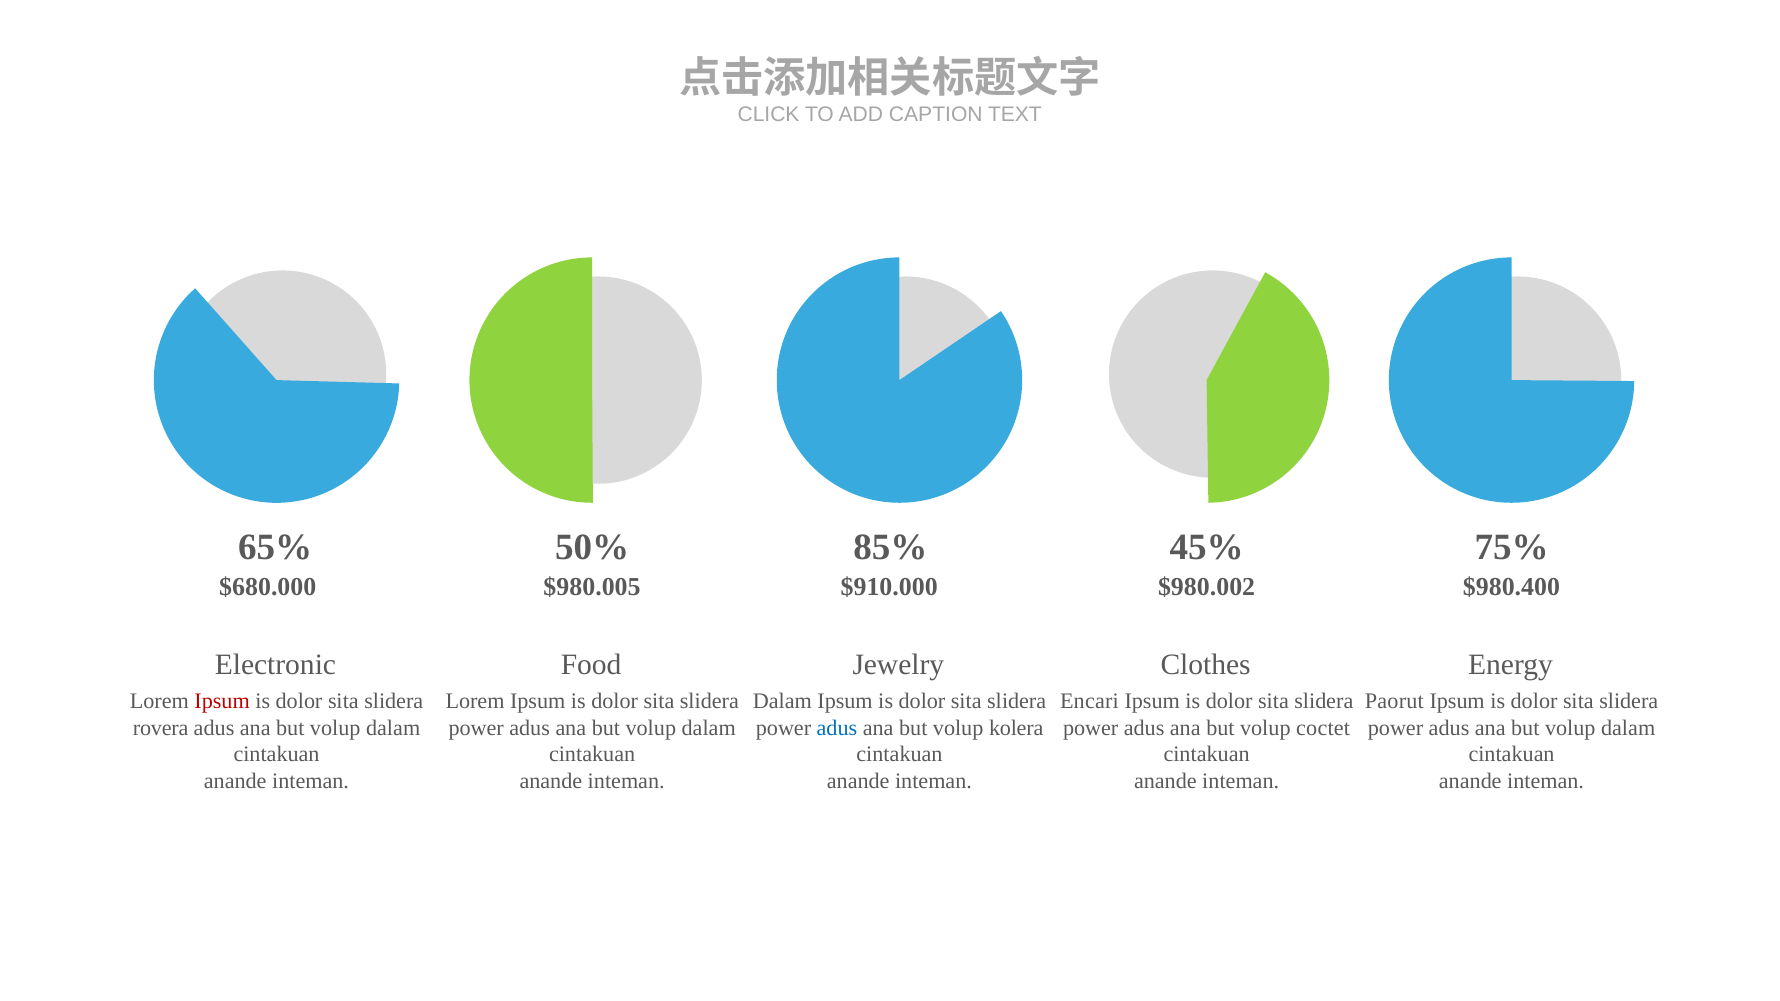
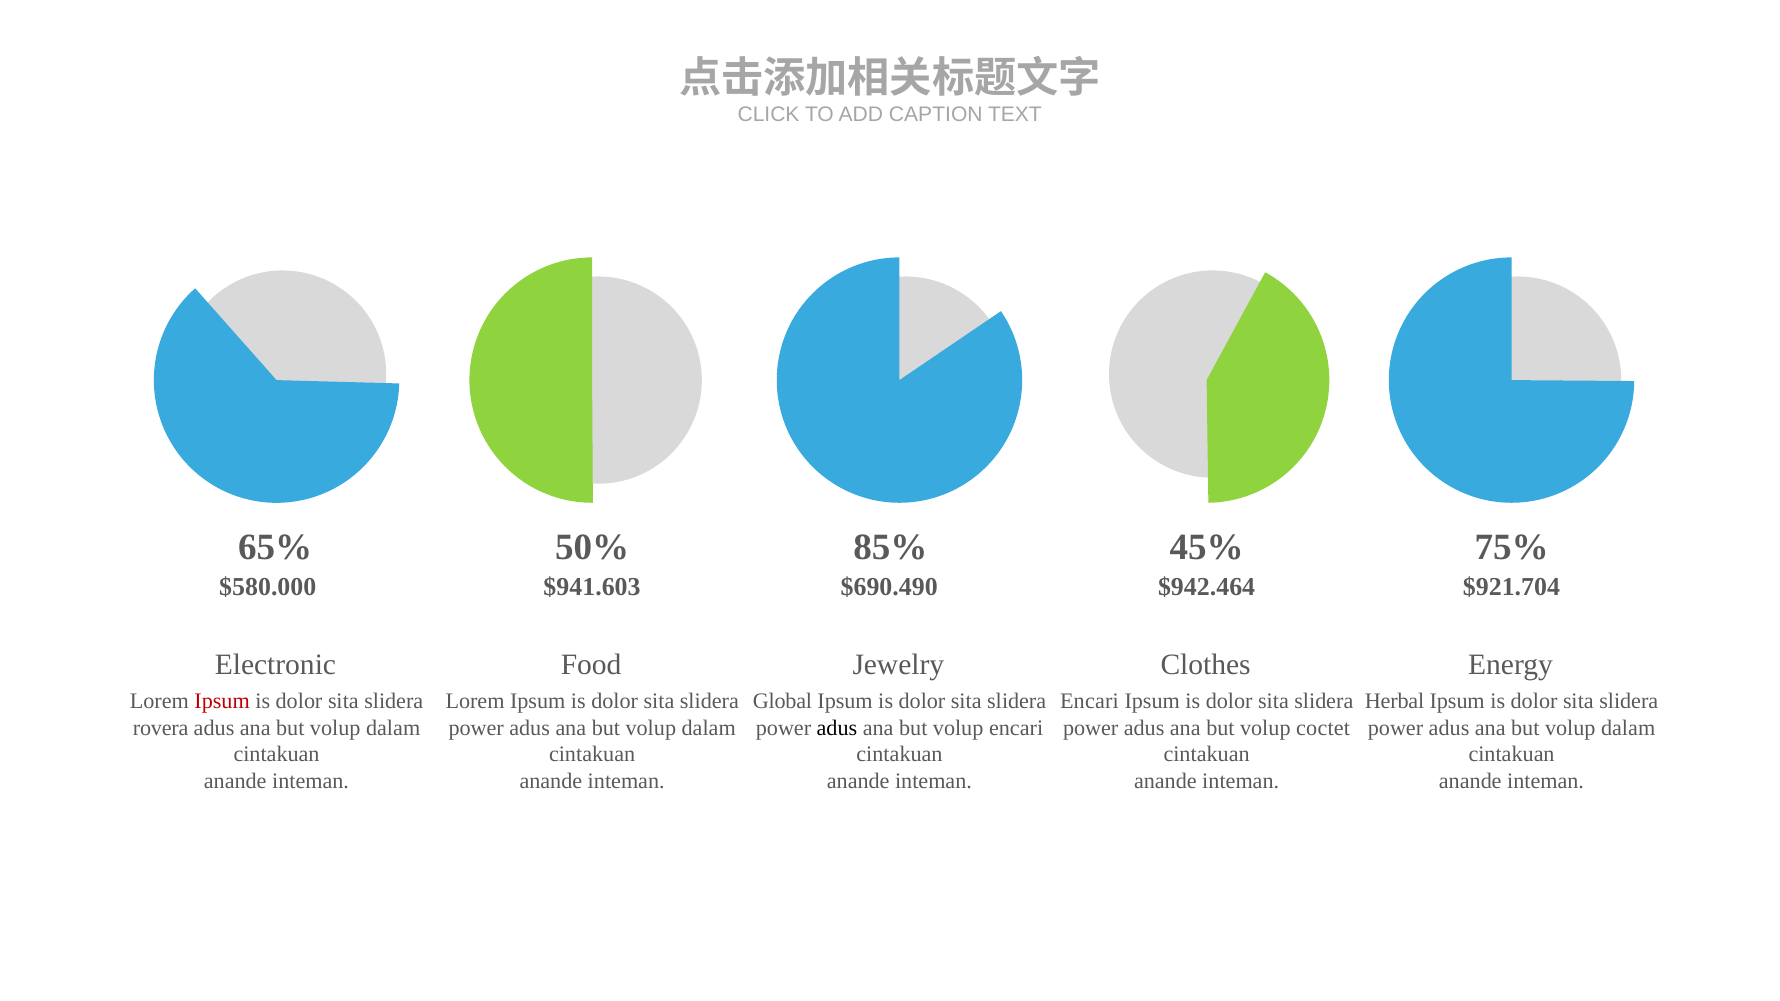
$680.000: $680.000 -> $580.000 (268, 587)
$980.005: $980.005 -> $941.603 (592, 587)
$910.000: $910.000 -> $690.490 (889, 587)
$980.002: $980.002 -> $942.464 (1207, 587)
$980.400: $980.400 -> $921.704 (1511, 587)
Dalam: Dalam -> Global (782, 701)
Paorut: Paorut -> Herbal (1395, 701)
adus colour: blue -> black (837, 728)
volup kolera: kolera -> encari (1016, 728)
